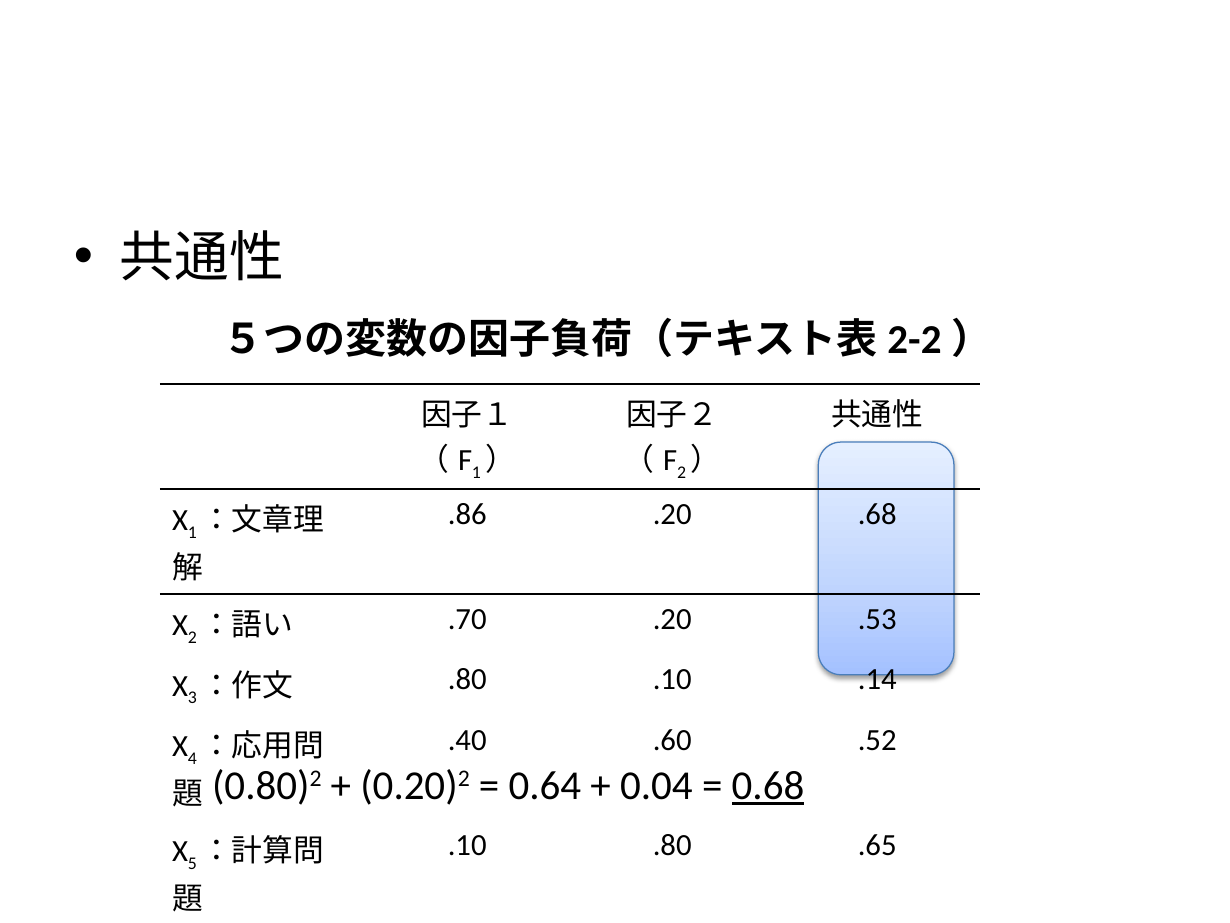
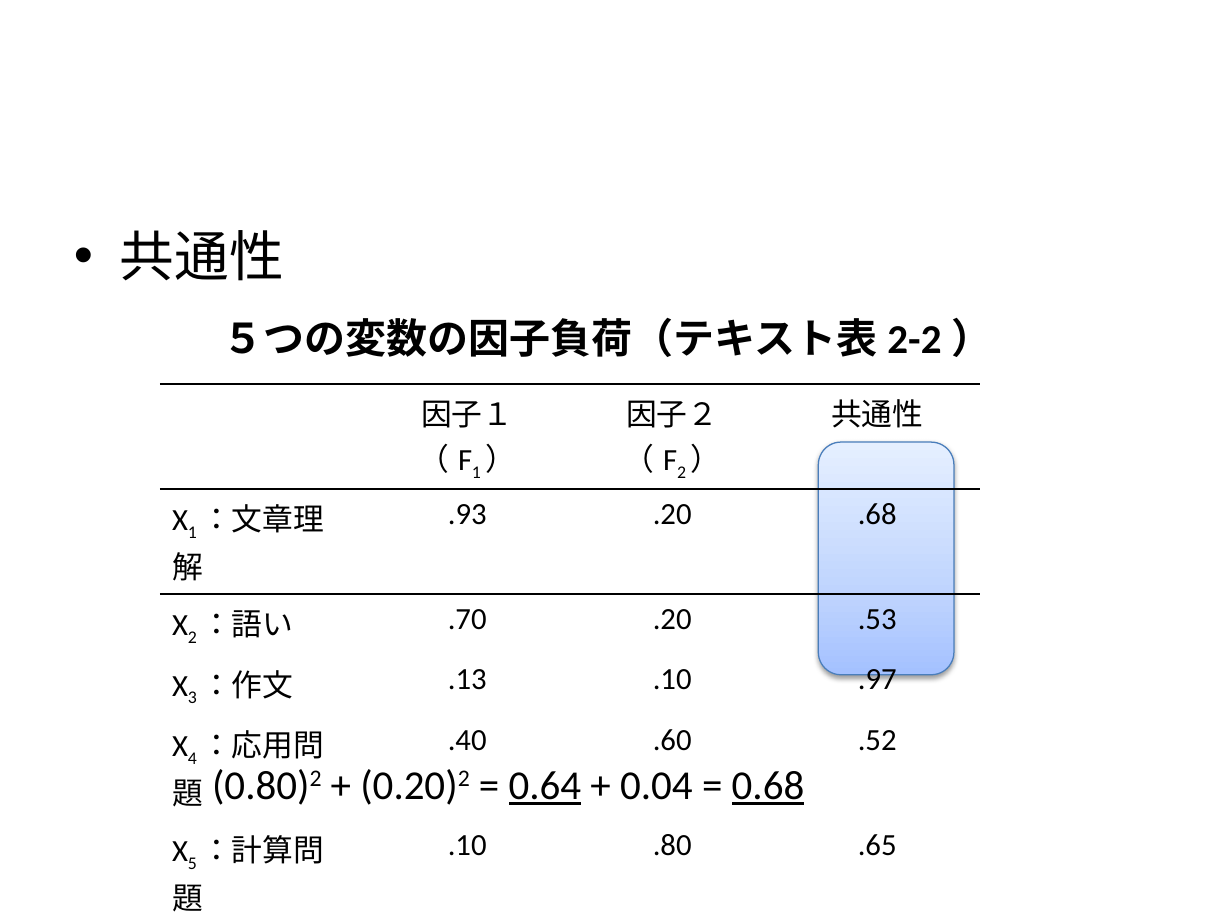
.86: .86 -> .93 (467, 514)
.80: .80 -> .13 (467, 679)
.14: .14 -> .97 (877, 679)
0.64 underline: none -> present (545, 785)
